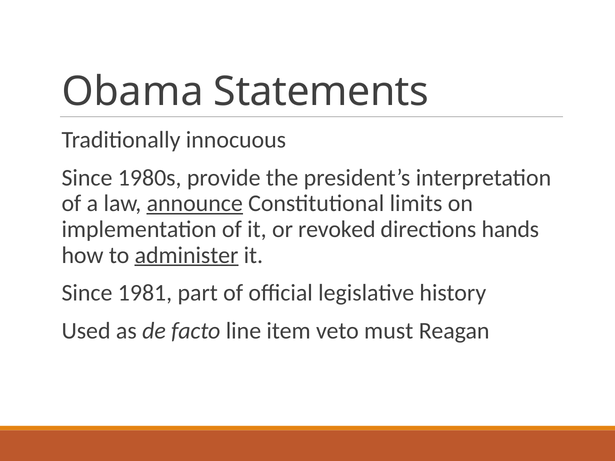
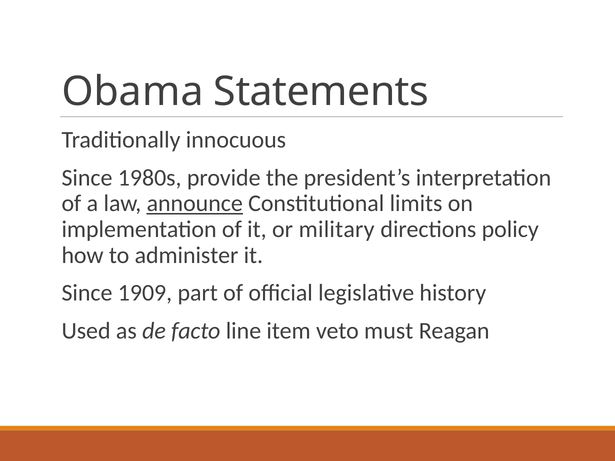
revoked: revoked -> military (337, 229)
hands: hands -> policy (510, 229)
administer underline: present -> none (187, 255)
1981: 1981 -> 1909 (145, 293)
